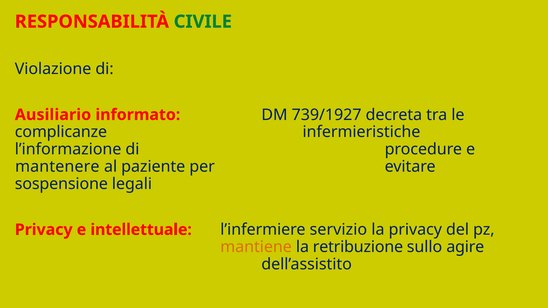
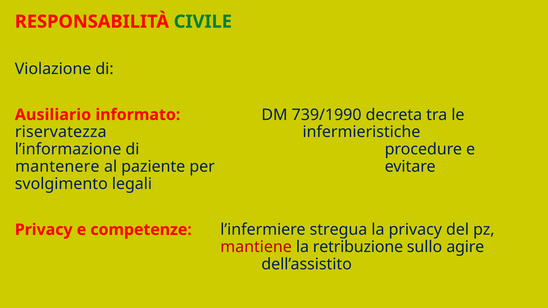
739/1927: 739/1927 -> 739/1990 (327, 115)
complicanze: complicanze -> riservatezza (61, 132)
sospensione: sospensione -> svolgimento (61, 184)
intellettuale: intellettuale -> competenze (141, 230)
servizio: servizio -> stregua (338, 230)
mantiene colour: orange -> red (256, 247)
